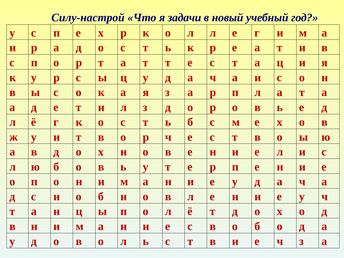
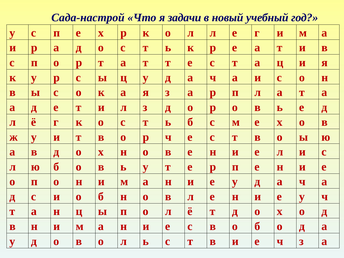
Силу-настрой: Силу-настрой -> Сада-настрой (88, 18)
